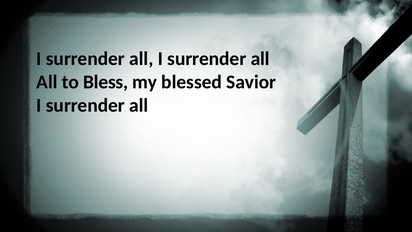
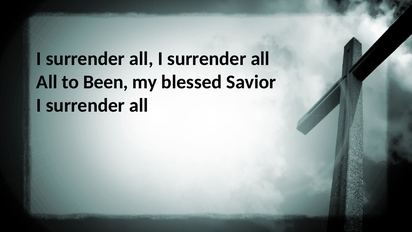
Bless: Bless -> Been (106, 82)
